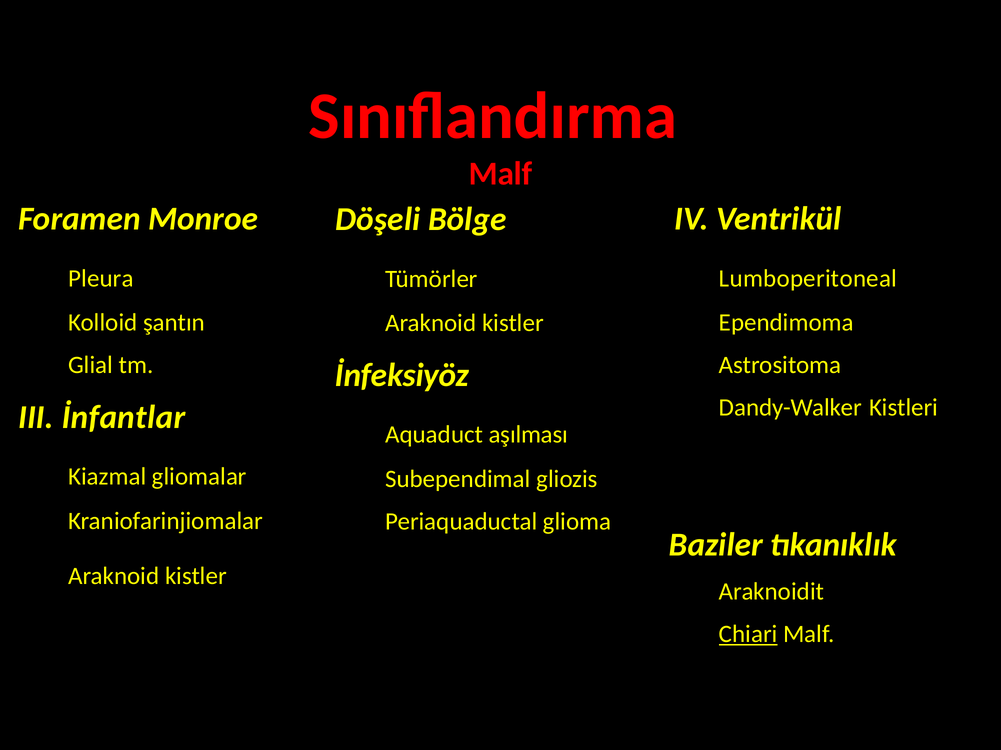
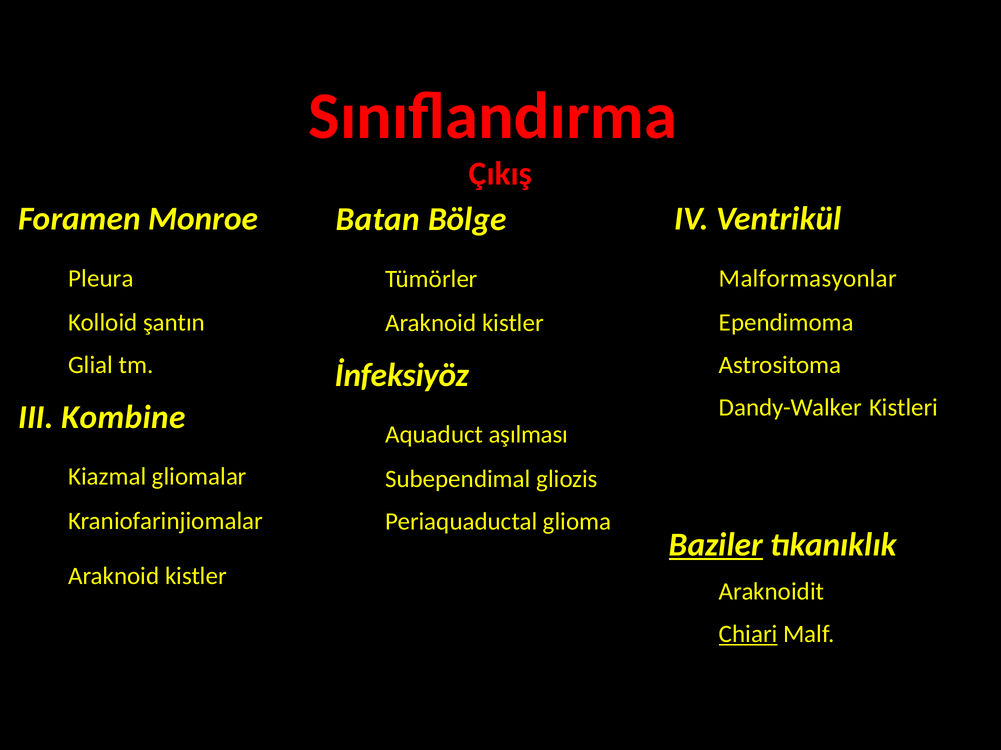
Malf: Malf -> Çıkış (500, 174)
Döşeli: Döşeli -> Batan (378, 220)
Lumboperitoneal: Lumboperitoneal -> Malformasyonlar (808, 279)
İnfantlar: İnfantlar -> Kombine (124, 418)
Baziler underline: none -> present (716, 545)
